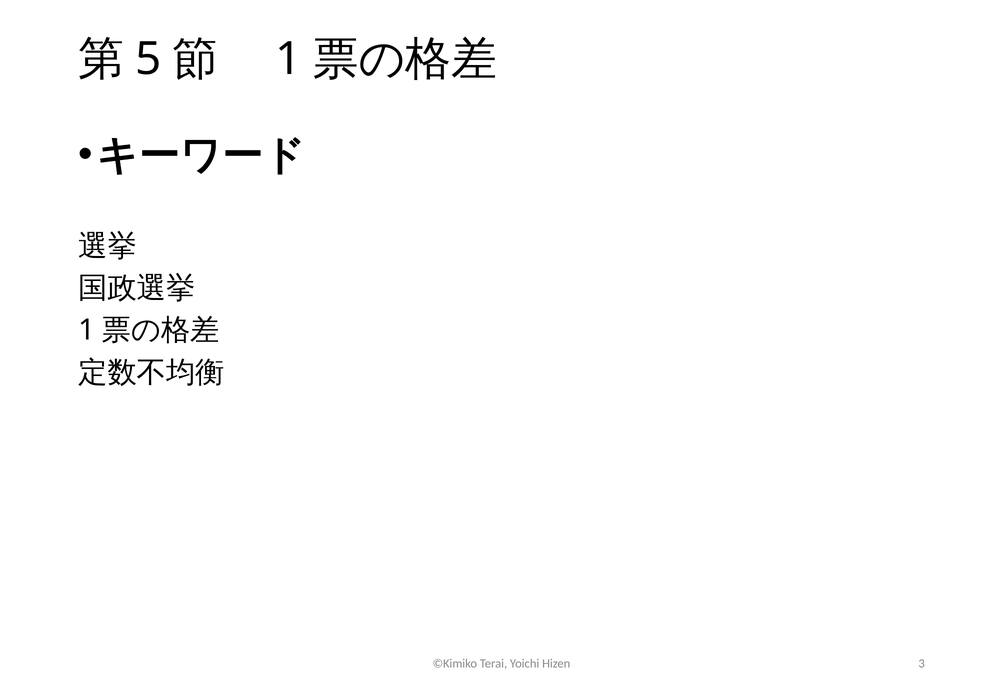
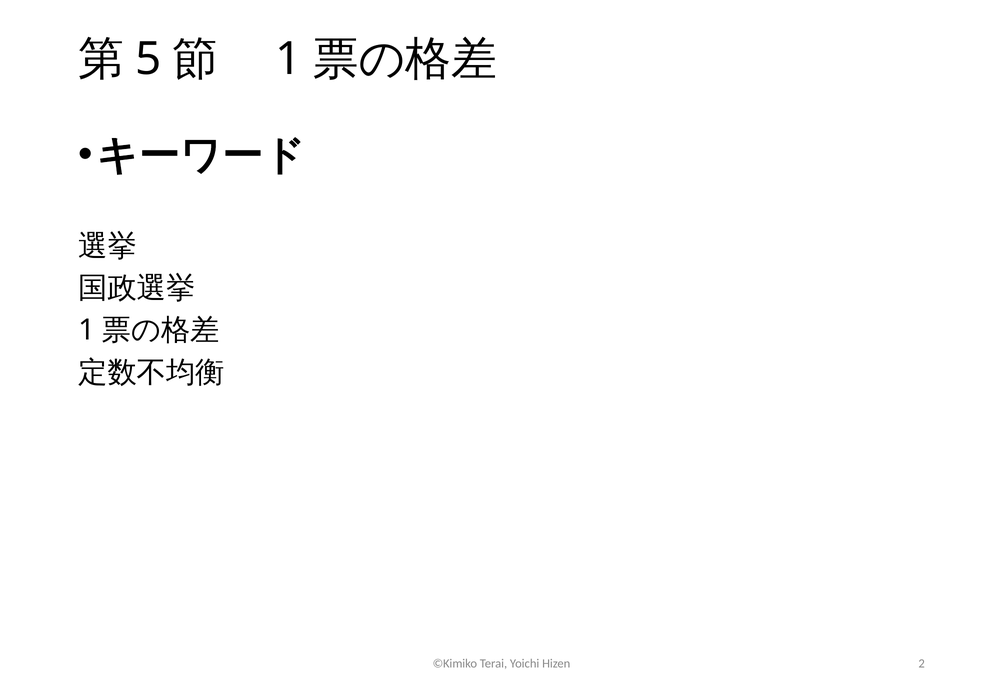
3: 3 -> 2 (922, 663)
